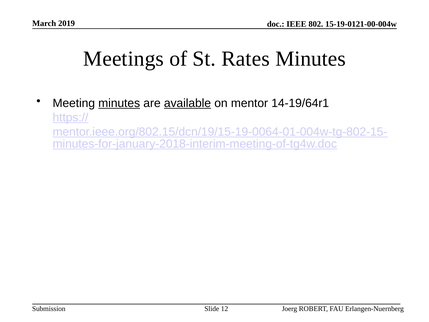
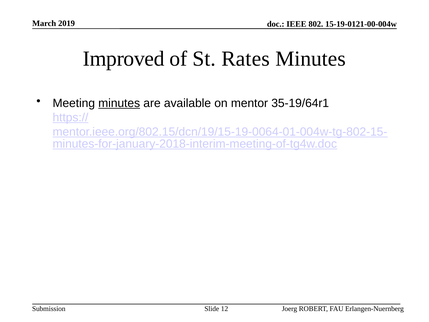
Meetings: Meetings -> Improved (124, 59)
available underline: present -> none (187, 103)
14-19/64r1: 14-19/64r1 -> 35-19/64r1 (300, 103)
